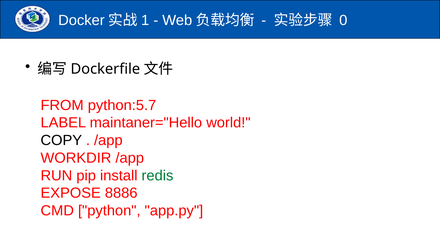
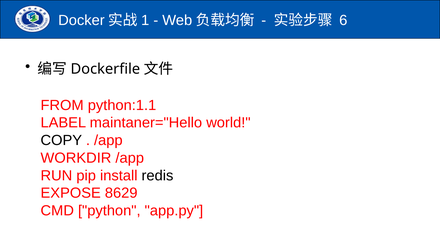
0: 0 -> 6 (343, 20)
python:5.7: python:5.7 -> python:1.1 (122, 105)
redis colour: green -> black (157, 176)
8886: 8886 -> 8629 (121, 193)
